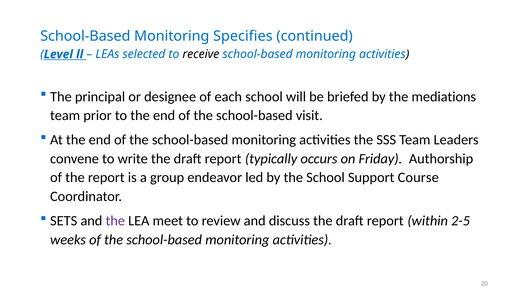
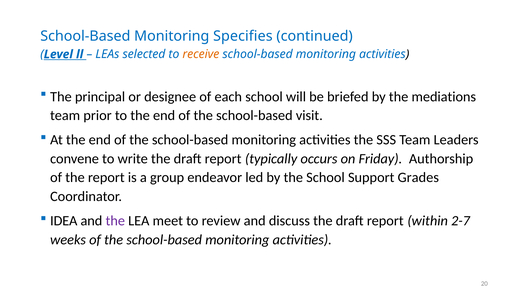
receive colour: black -> orange (201, 54)
Course: Course -> Grades (418, 178)
SETS: SETS -> IDEA (64, 221)
2-5: 2-5 -> 2-7 (461, 221)
